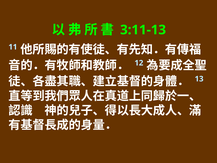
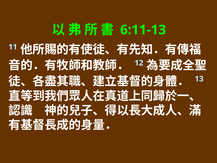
3:11-13: 3:11-13 -> 6:11-13 (143, 30)
